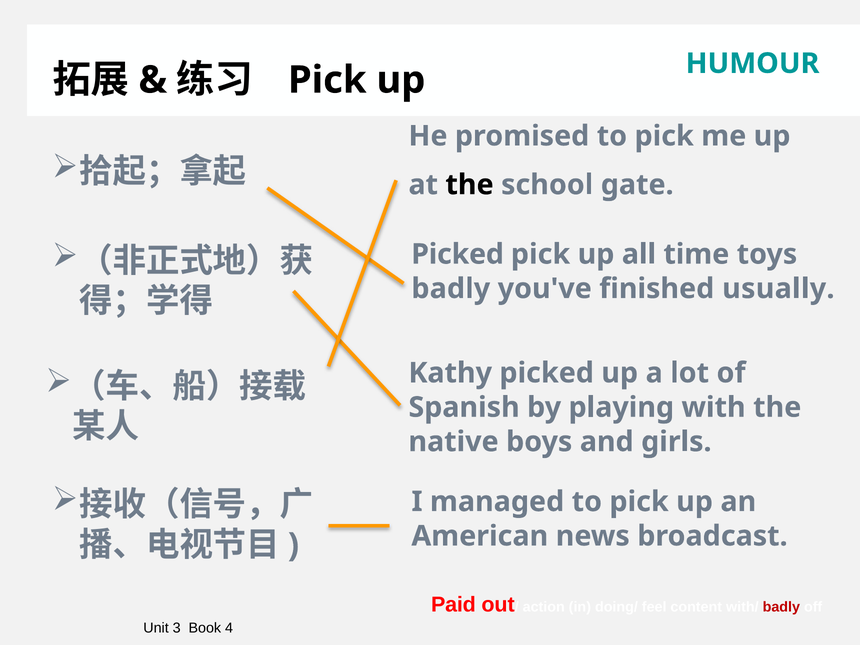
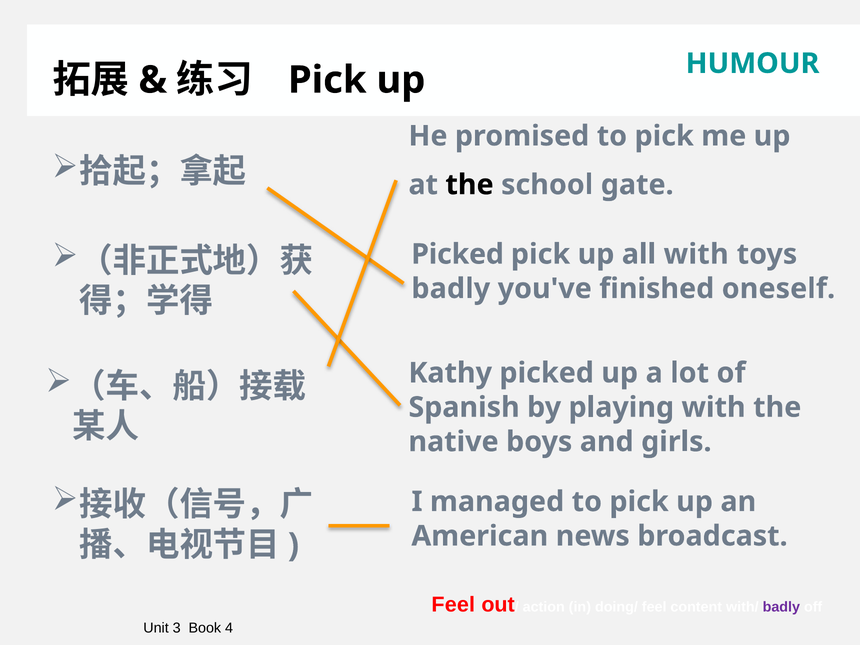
all time: time -> with (696, 254)
usually: usually -> oneself (778, 289)
Paid: Paid -> Feel (453, 605)
badly colour: red -> purple (781, 607)
